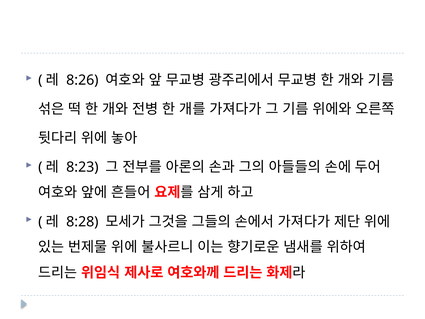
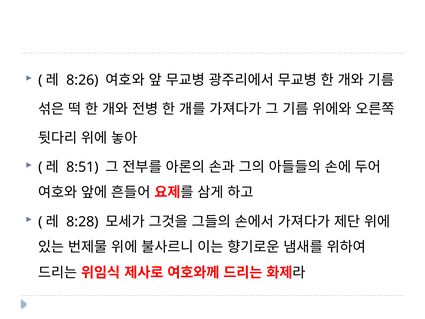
8:23: 8:23 -> 8:51 (82, 167)
